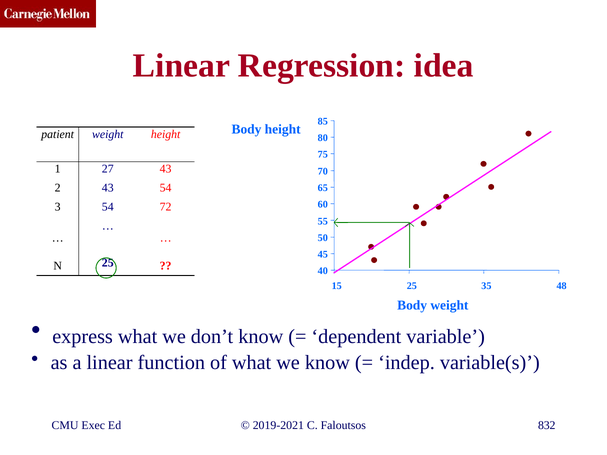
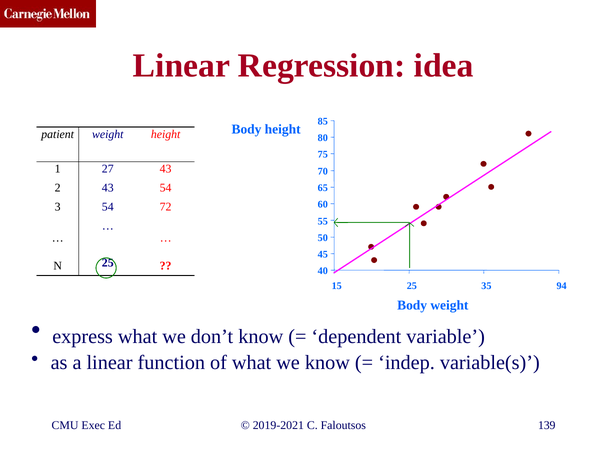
48: 48 -> 94 (562, 286)
832: 832 -> 139 (547, 426)
